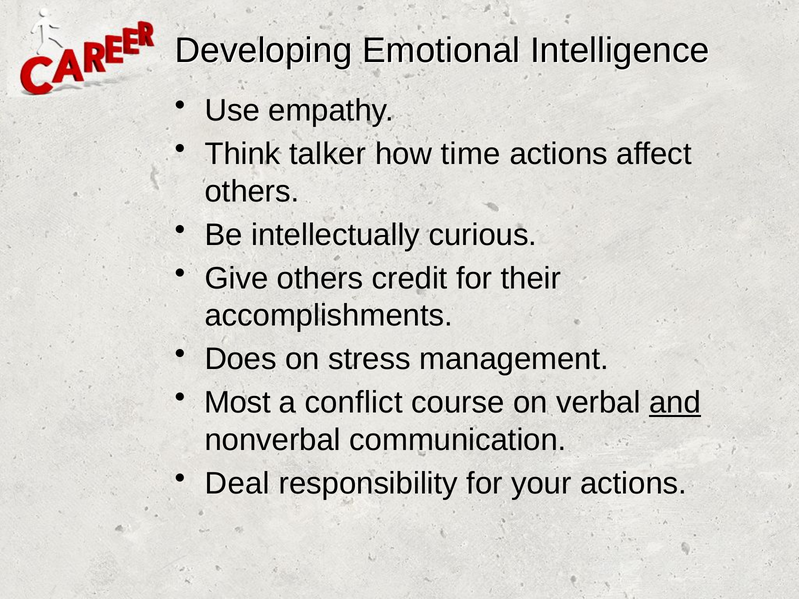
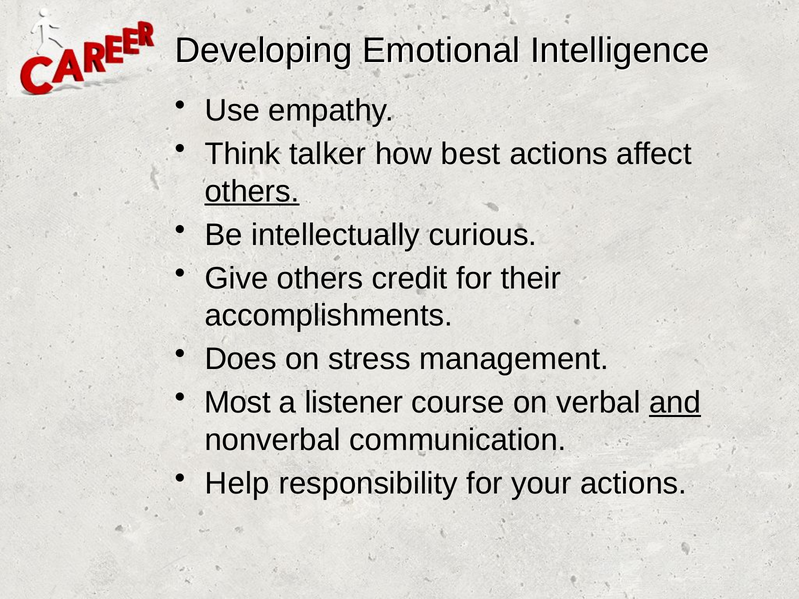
time: time -> best (471, 154)
others underline: none -> present (252, 191)
conflict: conflict -> listener (354, 403)
Deal: Deal -> Help (237, 484)
